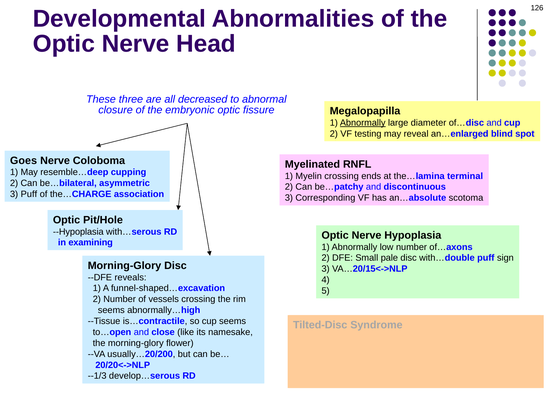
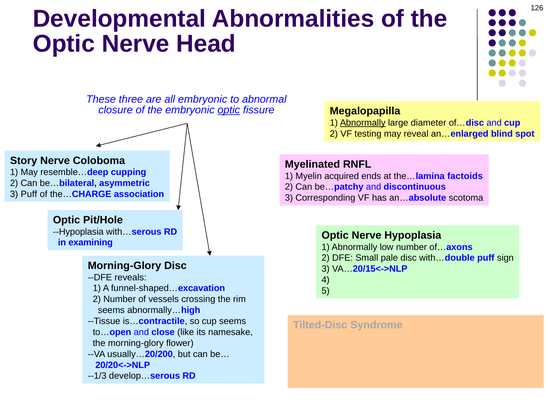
all decreased: decreased -> embryonic (203, 99)
optic underline: none -> present (229, 110)
Goes: Goes -> Story (24, 161)
Myelin crossing: crossing -> acquired (342, 176)
terminal: terminal -> factoids (465, 176)
